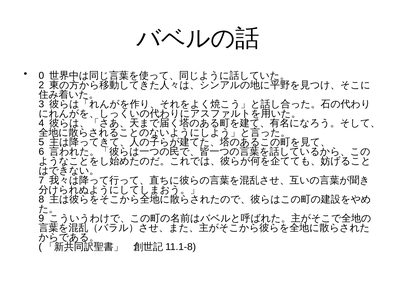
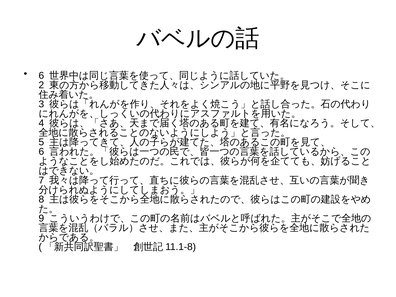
0: 0 -> 6 (41, 76)
